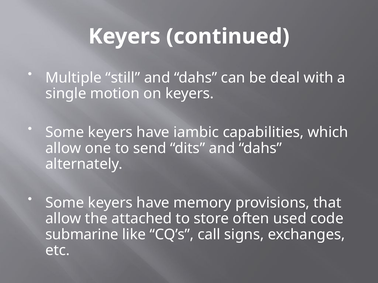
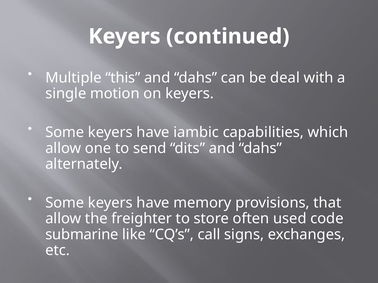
still: still -> this (123, 78)
attached: attached -> freighter (142, 219)
